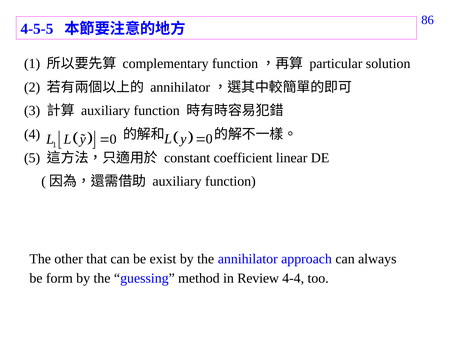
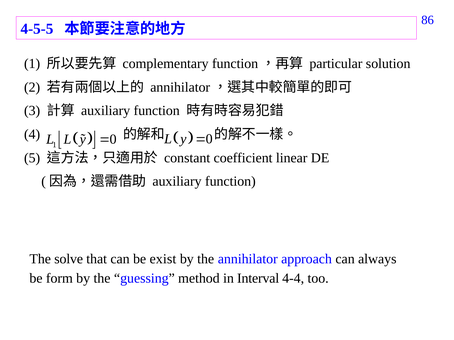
other: other -> solve (69, 259)
Review: Review -> Interval (258, 279)
